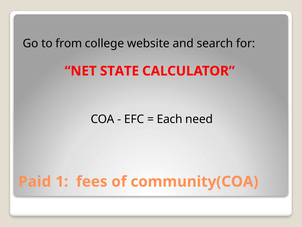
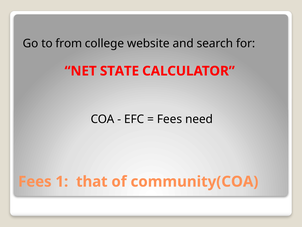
Each: Each -> Fees (169, 119)
Paid: Paid -> Fees (35, 181)
fees: fees -> that (92, 181)
